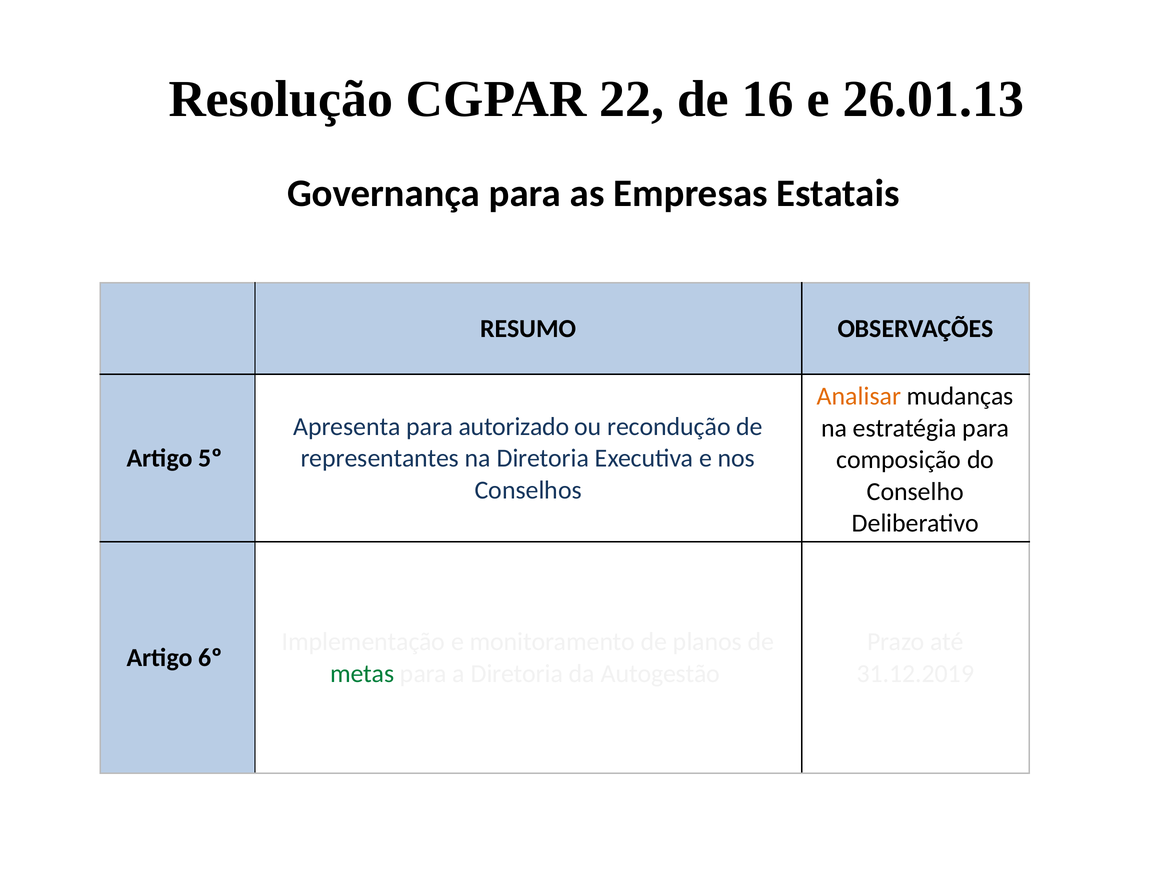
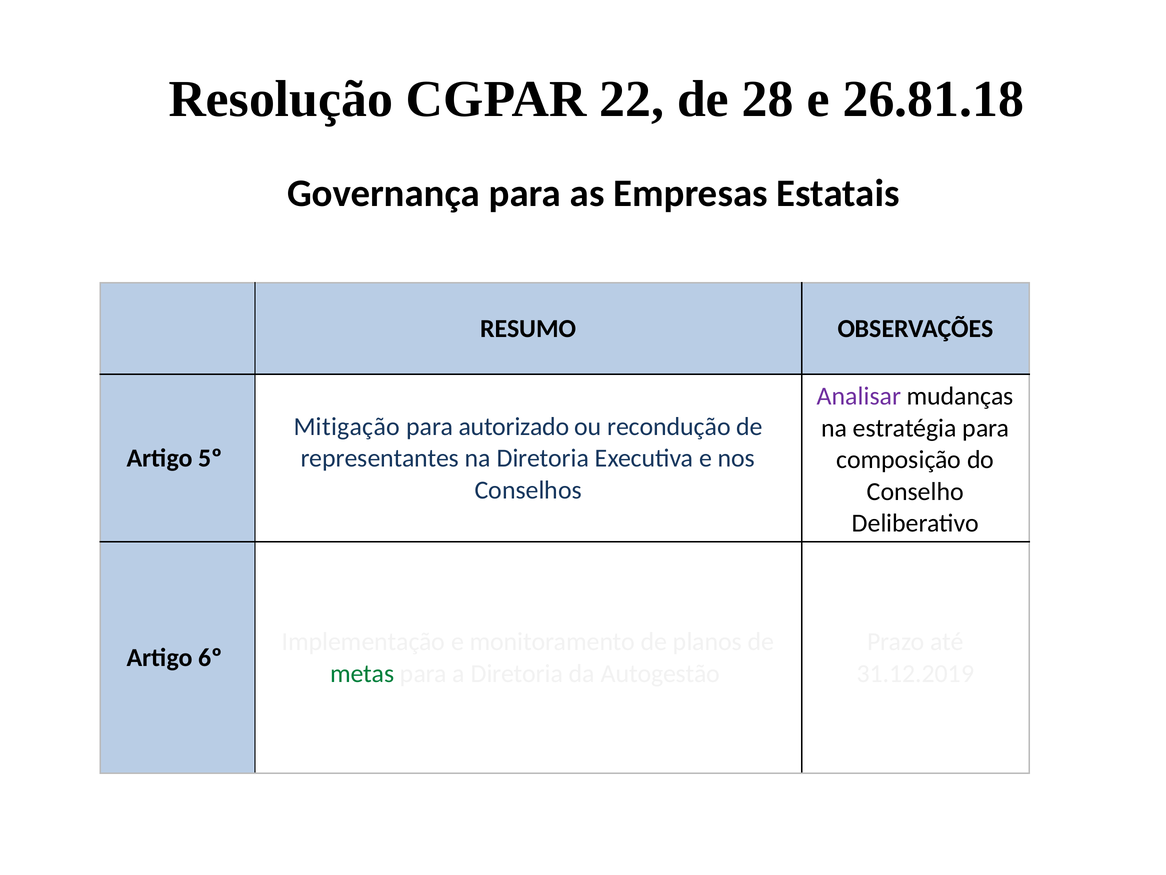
16: 16 -> 28 (768, 99)
26.01.13: 26.01.13 -> 26.81.18 (933, 99)
Analisar colour: orange -> purple (859, 396)
Apresenta: Apresenta -> Mitigação (347, 426)
